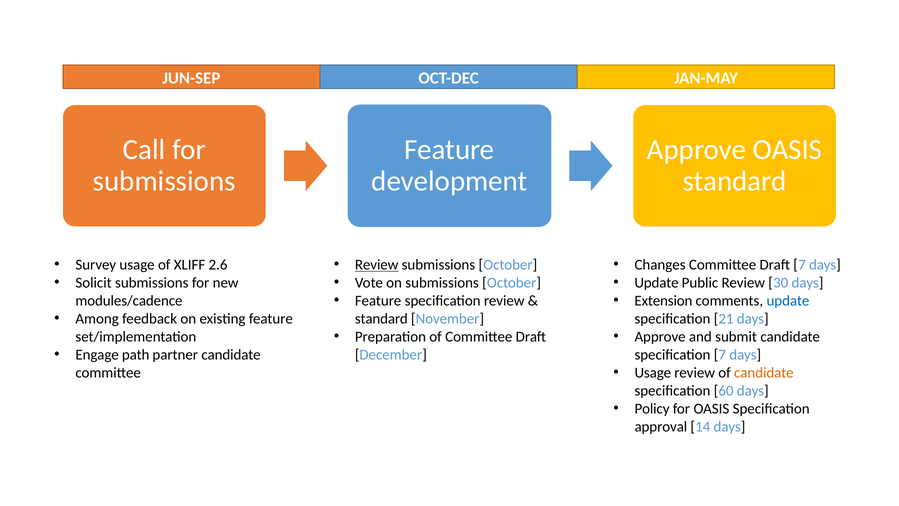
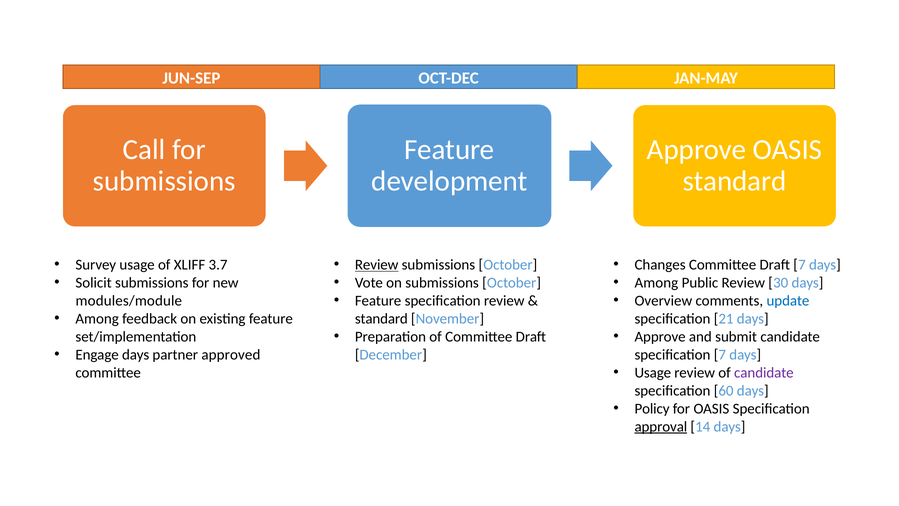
2.6: 2.6 -> 3.7 (218, 265)
Update: Update -> Among (656, 283)
Extension: Extension -> Overview (663, 301)
modules/cadence: modules/cadence -> modules/module (129, 301)
Engage path: path -> days (136, 355)
partner candidate: candidate -> approved (231, 355)
candidate colour: orange -> purple (764, 372)
approval underline: none -> present (661, 426)
